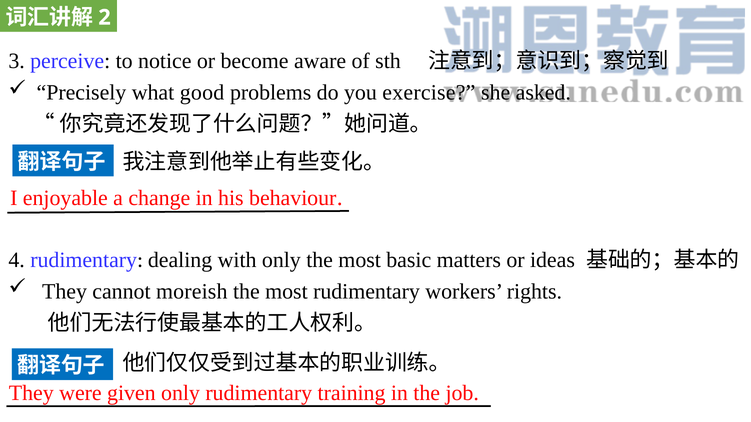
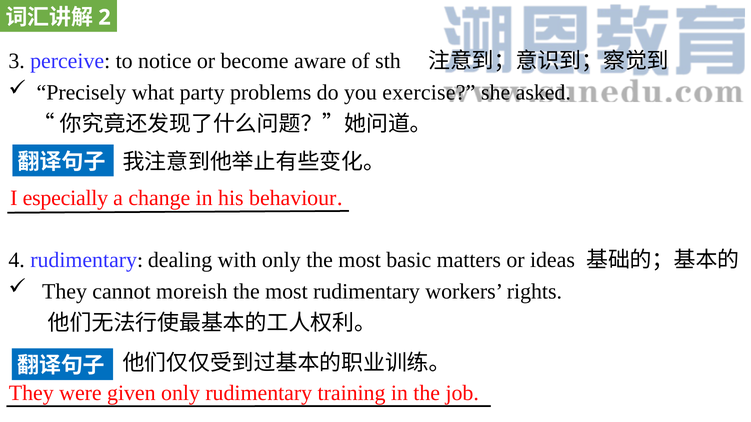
good: good -> party (202, 93)
enjoyable: enjoyable -> especially (65, 198)
